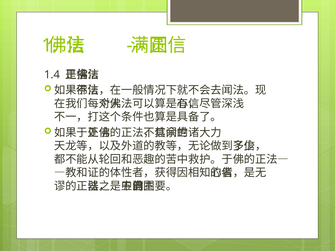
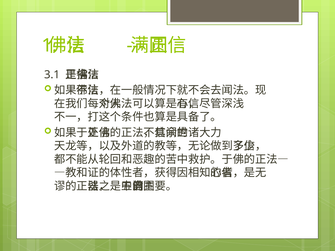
1.4: 1.4 -> 3.1 (52, 75)
